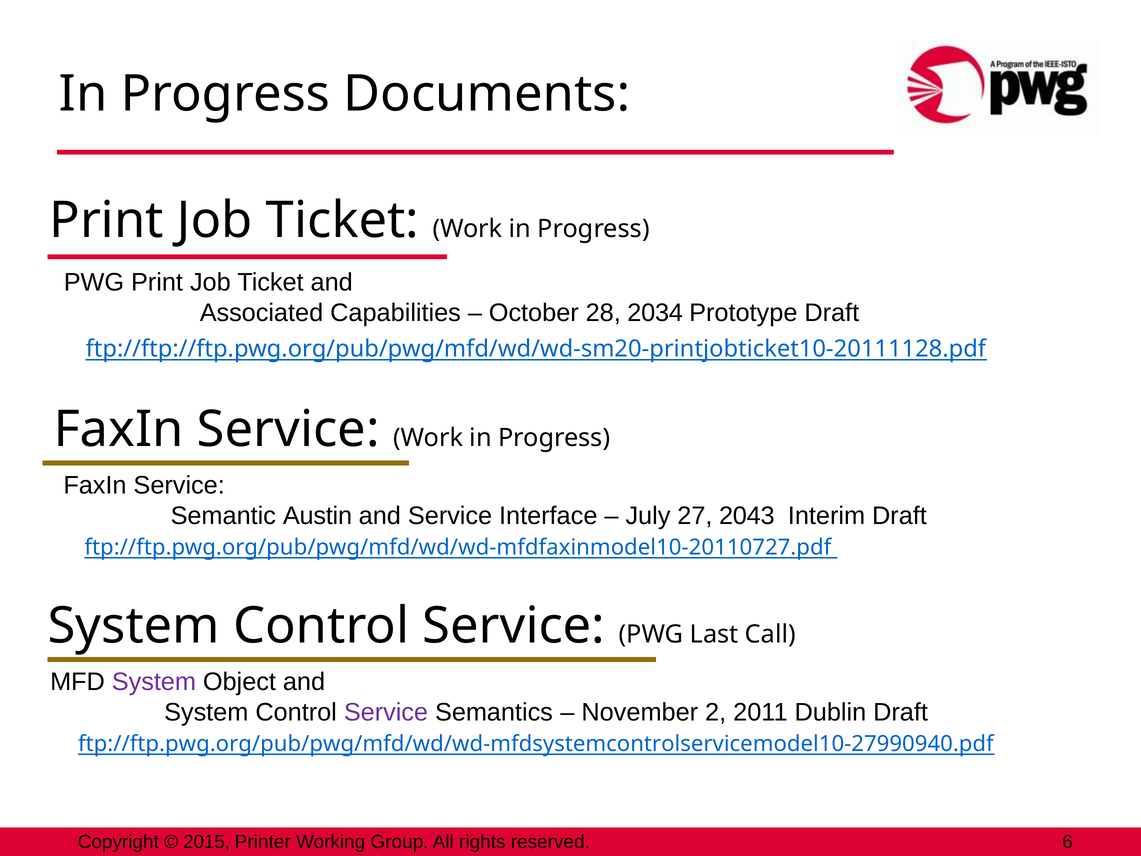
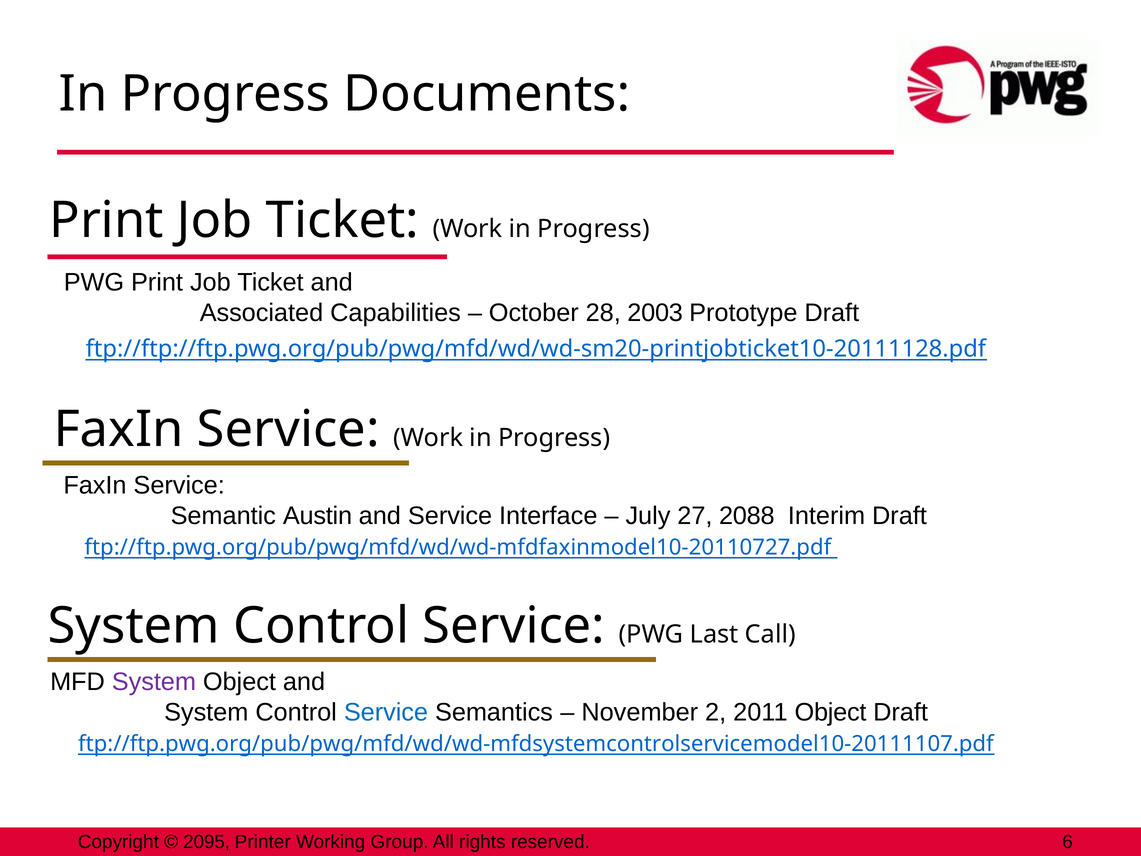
2034: 2034 -> 2003 (655, 313)
2043: 2043 -> 2088 (747, 516)
Service colour: purple -> blue (386, 712)
2011 Dublin: Dublin -> Object (831, 712)
ftp://ftp.pwg.org/pub/pwg/mfd/wd/wd-mfdsystemcontrolservicemodel10-27990940.pdf: ftp://ftp.pwg.org/pub/pwg/mfd/wd/wd-mfdsystemcontrolservicemodel10-27990940.pdf -> ftp://ftp.pwg.org/pub/pwg/mfd/wd/wd-mfdsystemcontrolservicemodel10-20111107.pdf (536, 744)
2015: 2015 -> 2095 (207, 842)
